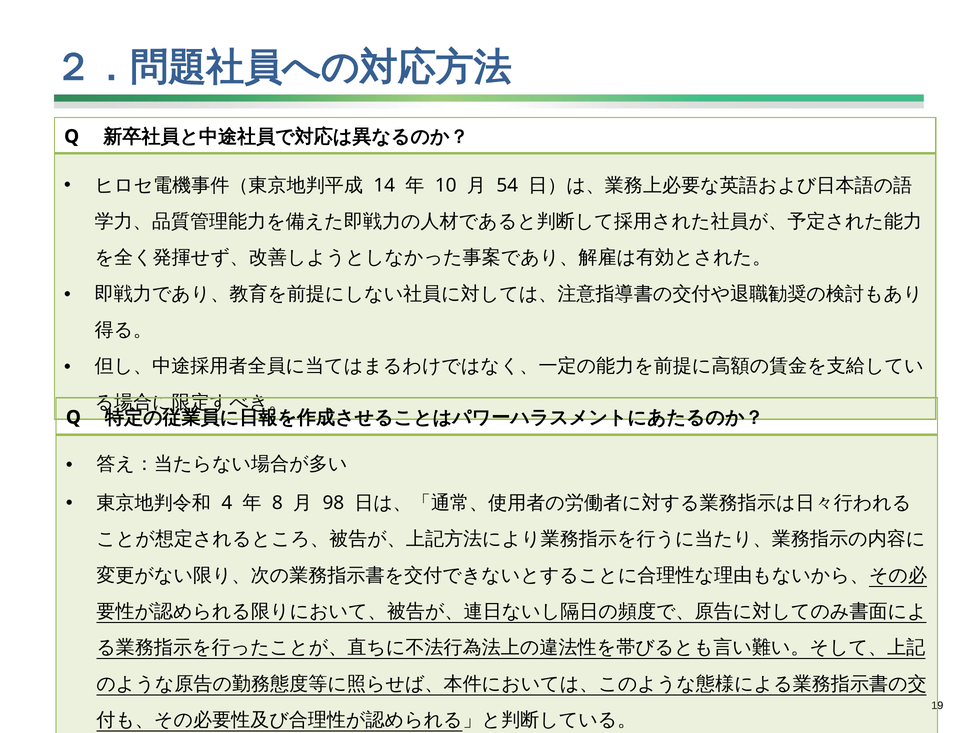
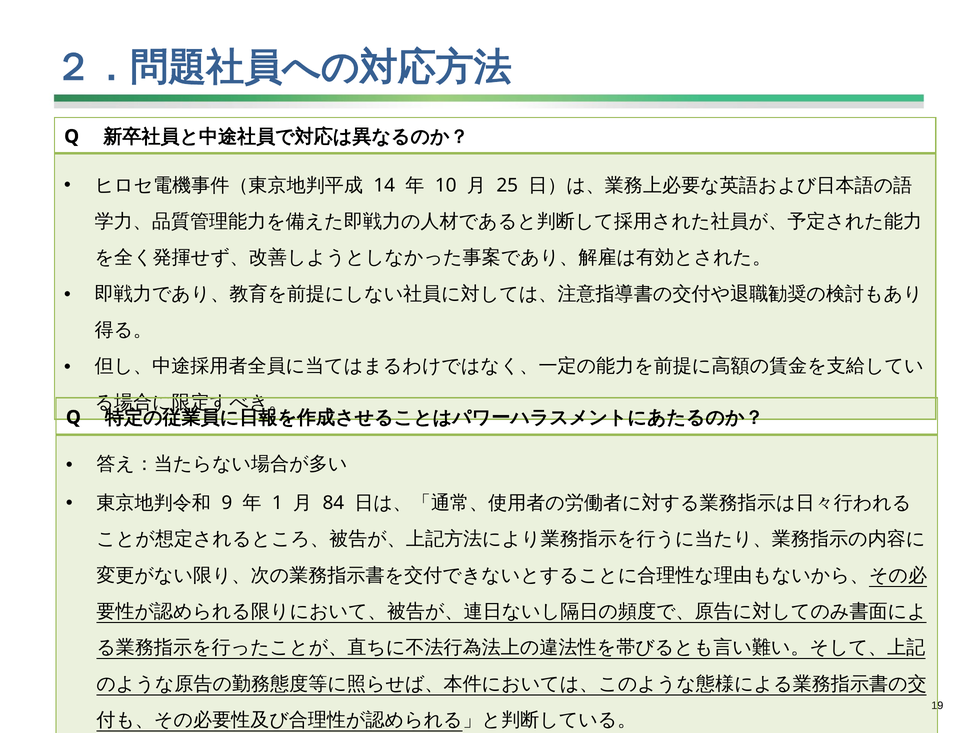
54: 54 -> 25 (507, 185)
4: 4 -> 9 (227, 503)
8: 8 -> 1 (277, 503)
98: 98 -> 84 (333, 503)
